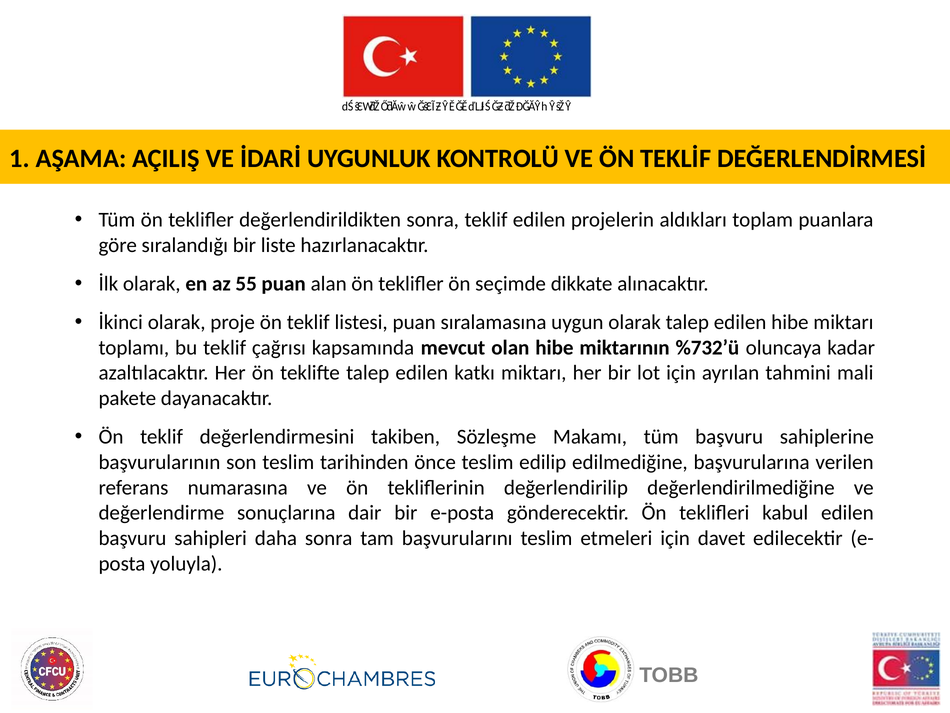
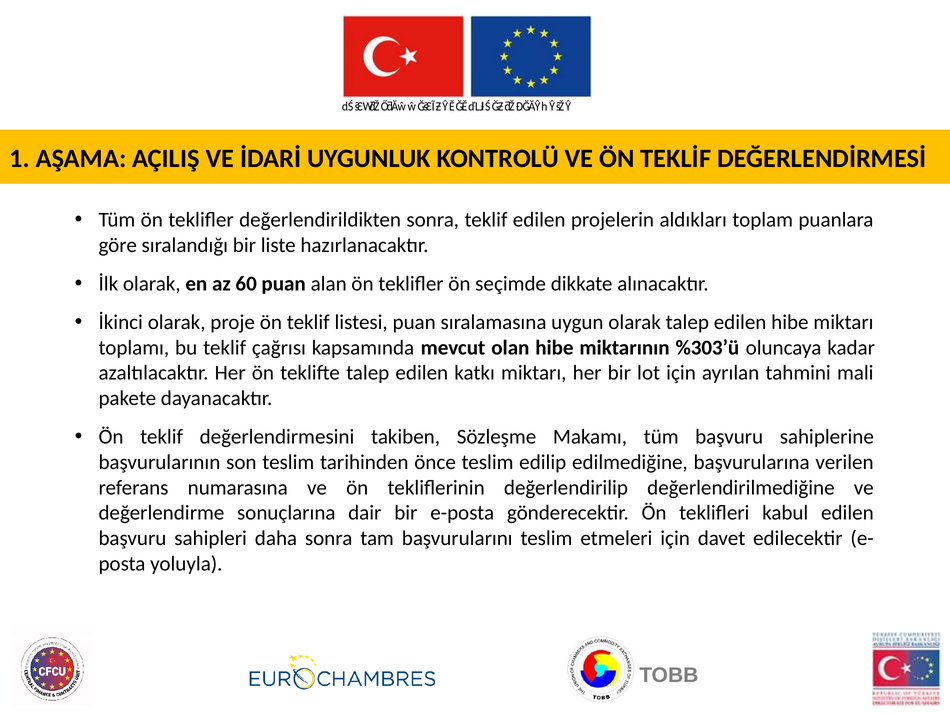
55: 55 -> 60 (246, 284)
%732’ü: %732’ü -> %303’ü (707, 347)
